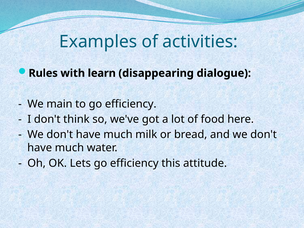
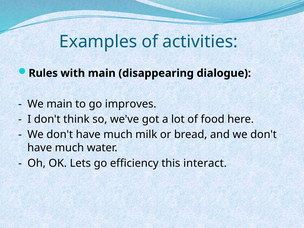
with learn: learn -> main (102, 73)
to go efficiency: efficiency -> improves (131, 104)
attitude: attitude -> interact (205, 163)
